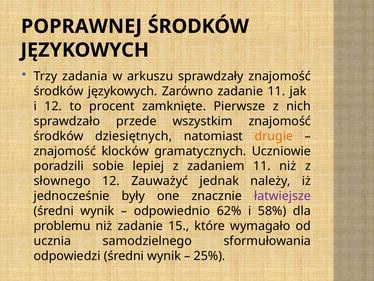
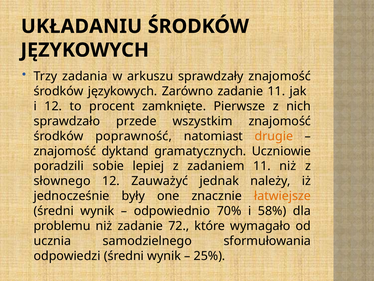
POPRAWNEJ: POPRAWNEJ -> UKŁADANIU (82, 26)
dziesiętnych: dziesiętnych -> poprawność (134, 136)
klocków: klocków -> dyktand (125, 151)
łatwiejsze colour: purple -> orange (283, 196)
62%: 62% -> 70% (229, 211)
15: 15 -> 72 (179, 226)
